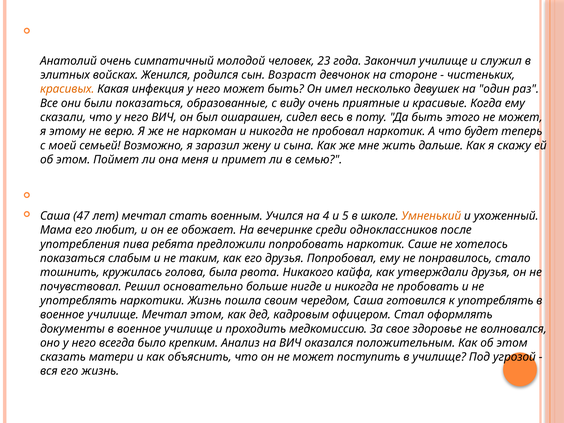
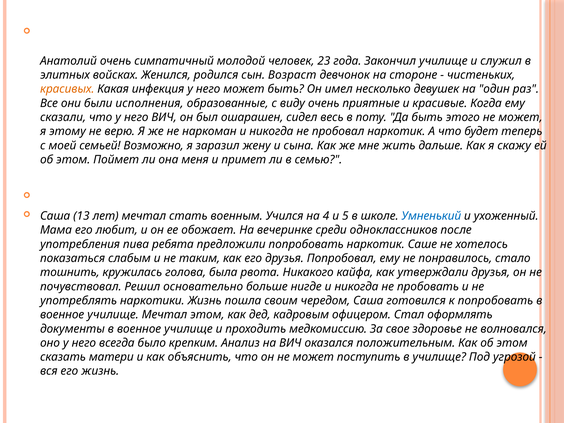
были показаться: показаться -> исполнения (149, 103)
47: 47 -> 13 (81, 216)
Умненький colour: orange -> blue (431, 216)
к употреблять: употреблять -> попробовать (496, 301)
